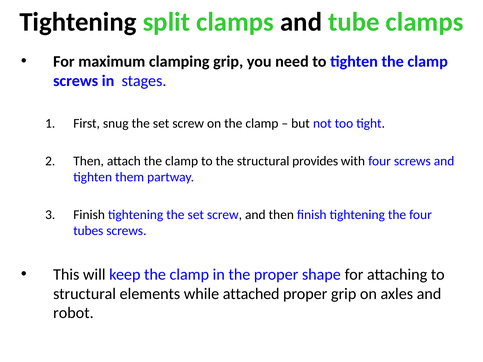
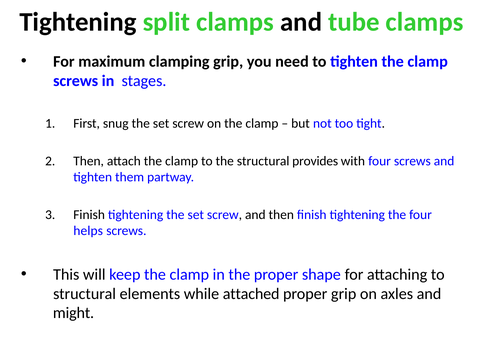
tubes: tubes -> helps (88, 231)
robot: robot -> might (74, 313)
